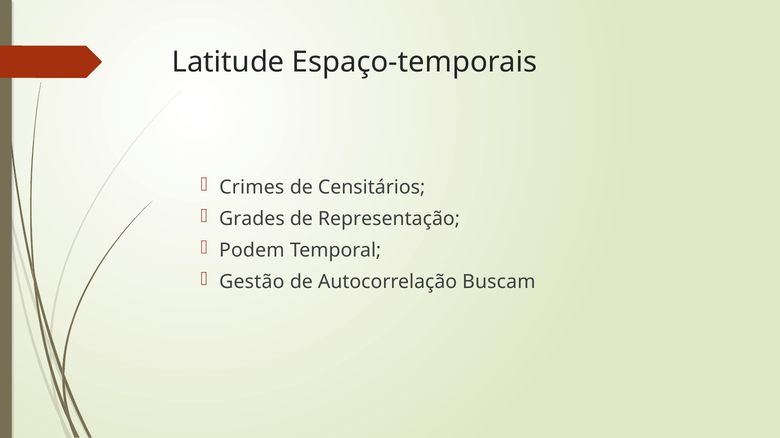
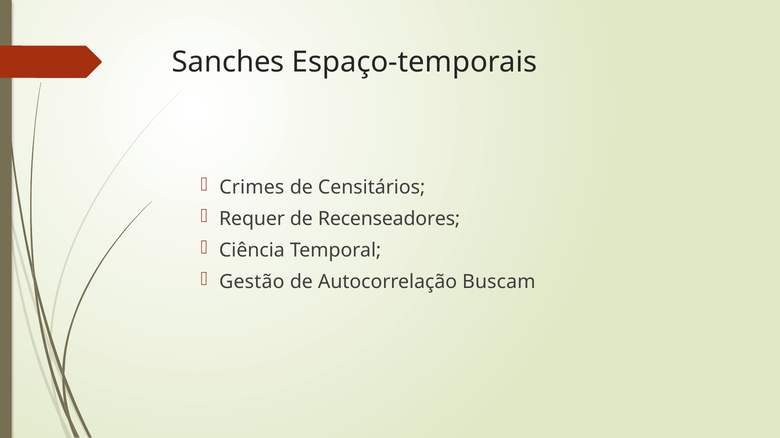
Latitude: Latitude -> Sanches (228, 62)
Grades: Grades -> Requer (252, 219)
Representação: Representação -> Recenseadores (389, 219)
Podem: Podem -> Ciência (252, 251)
